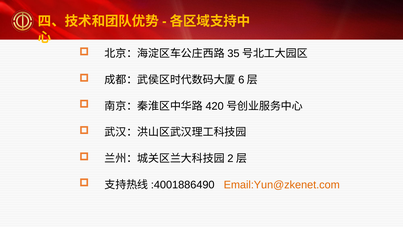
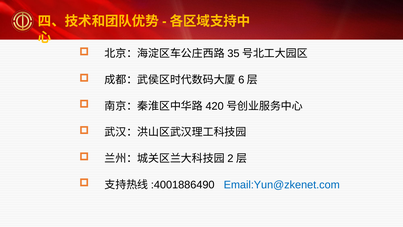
Email:Yun@zkenet.com colour: orange -> blue (282, 185)
